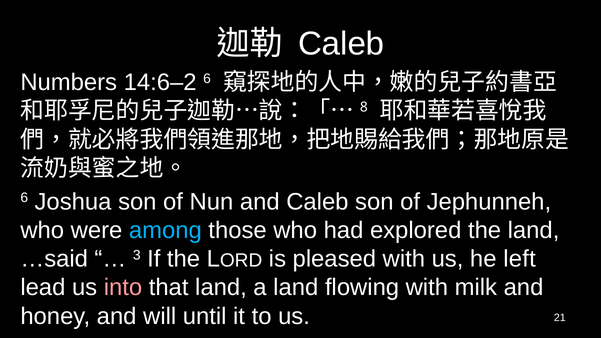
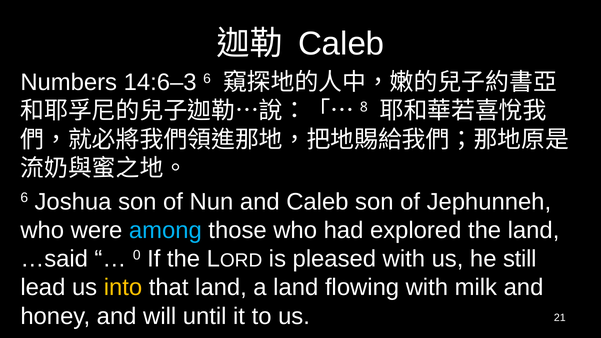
14:6–2: 14:6–2 -> 14:6–3 (160, 82)
3: 3 -> 0 (137, 255)
left: left -> still (520, 259)
into colour: pink -> yellow (123, 288)
